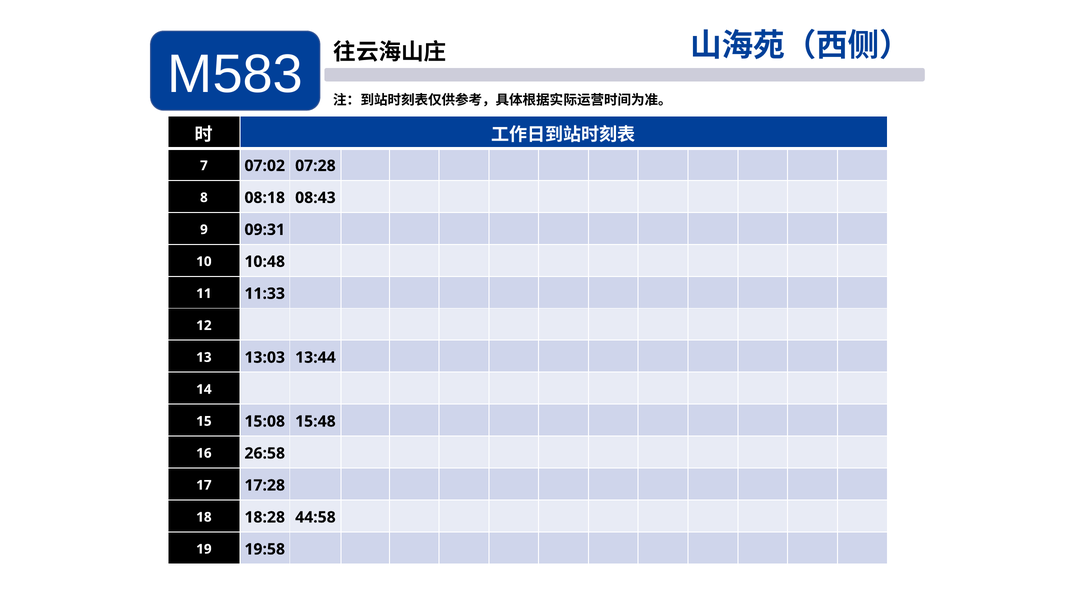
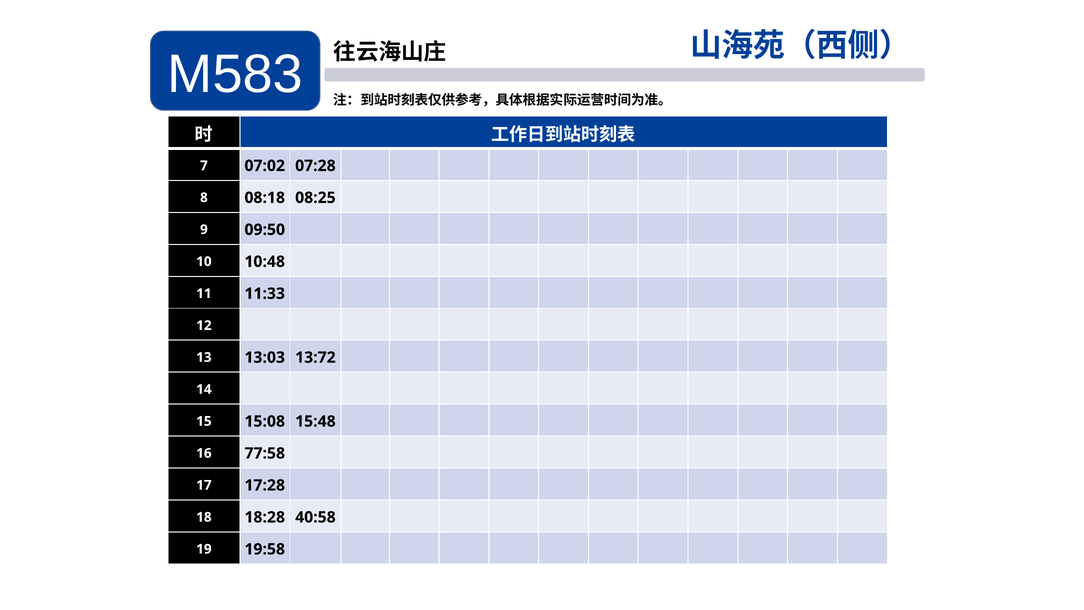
08:43: 08:43 -> 08:25 (315, 198)
09:31: 09:31 -> 09:50 (265, 230)
13:44: 13:44 -> 13:72 (315, 357)
26:58: 26:58 -> 77:58 (265, 453)
44:58: 44:58 -> 40:58 (315, 517)
